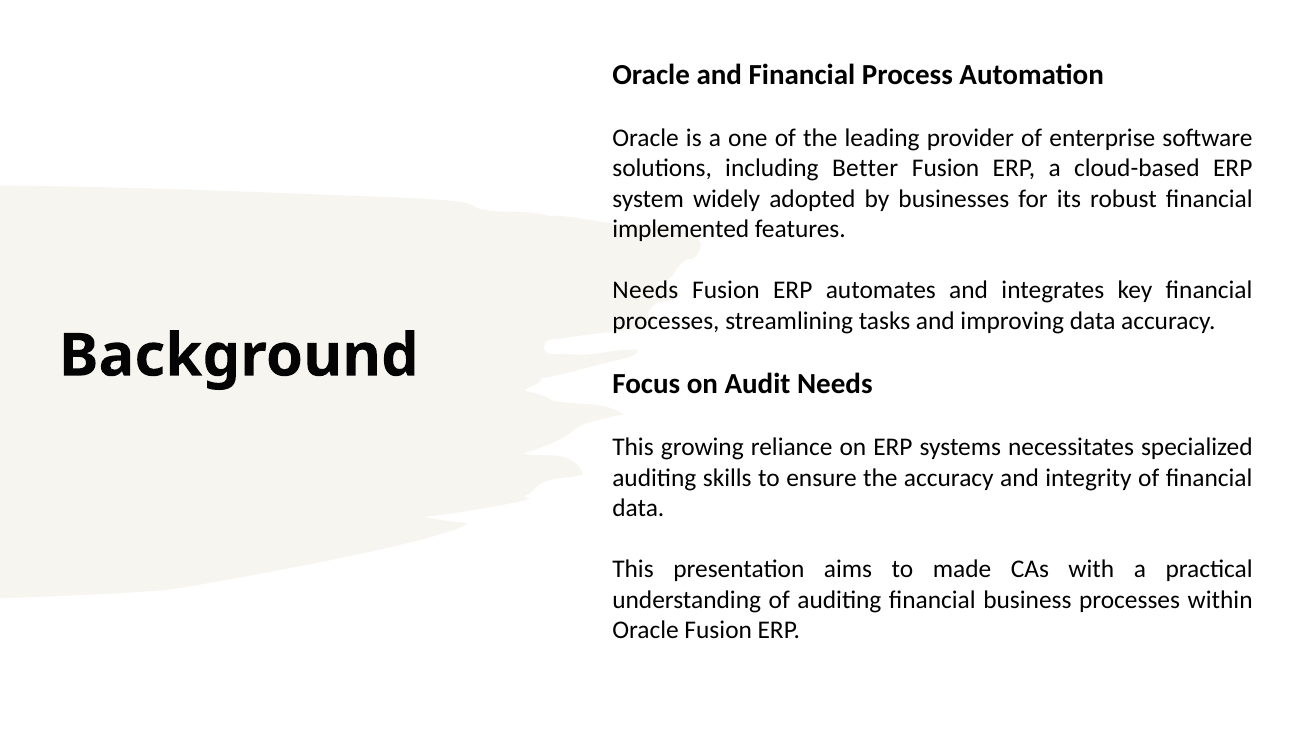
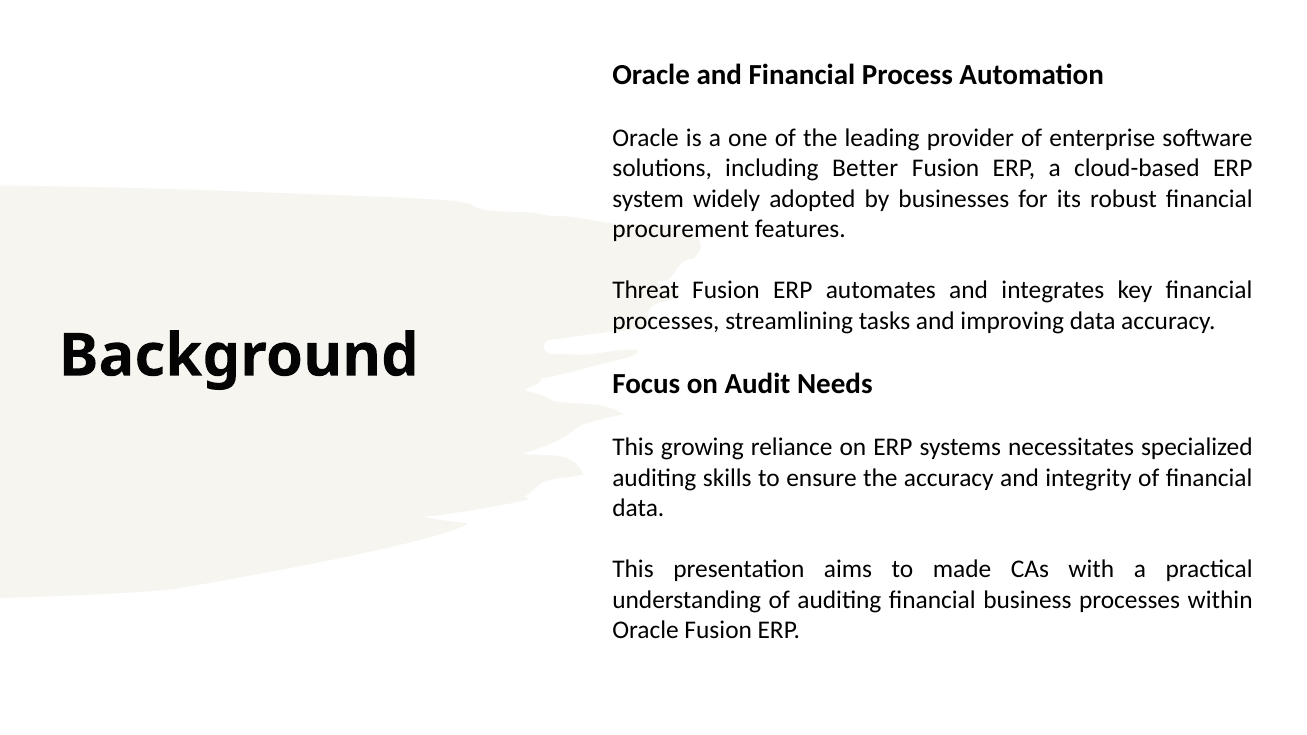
implemented: implemented -> procurement (681, 229)
Needs: Needs -> Threat (646, 290)
